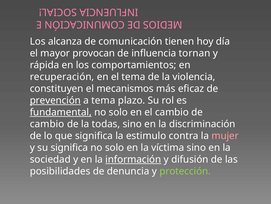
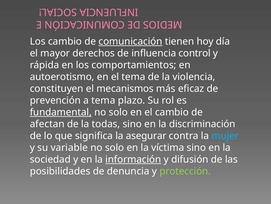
Los alcanza: alcanza -> cambio (65, 41)
comunicación underline: none -> present (130, 41)
provocan: provocan -> derechos (94, 53)
tornan: tornan -> control (195, 53)
recuperación: recuperación -> autoerotismo (62, 77)
prevención underline: present -> none (55, 100)
cambio: cambio -> afectan (47, 124)
estimulo: estimulo -> asegurar (146, 135)
mujer colour: pink -> light blue (225, 135)
su significa: significa -> variable (69, 147)
